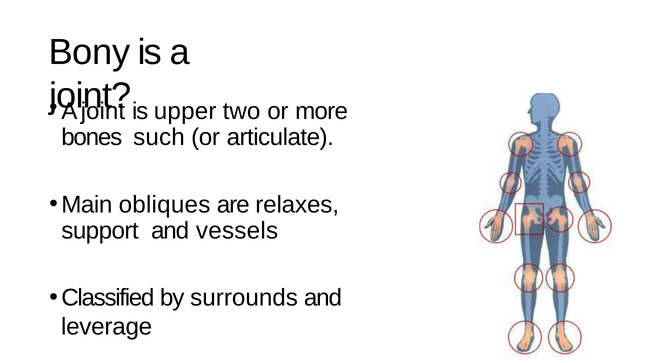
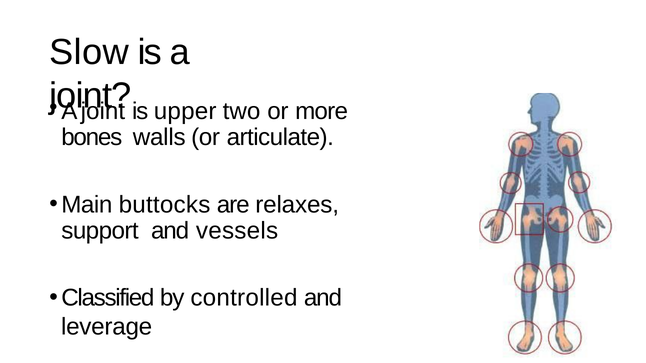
Bony: Bony -> Slow (89, 52)
such: such -> walls (159, 138)
obliques: obliques -> buttocks (165, 205)
surrounds: surrounds -> controlled (244, 298)
